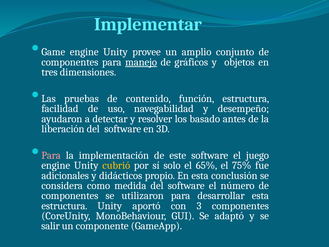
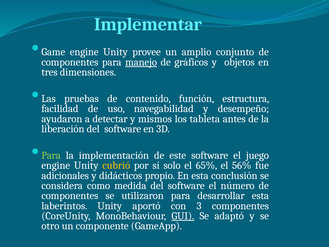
resolver: resolver -> mismos (155, 119)
basado: basado -> tableta (205, 119)
Para colour: pink -> light green (51, 155)
75%: 75% -> 56% (242, 165)
estructura: estructura -> laberintos (64, 206)
GUI underline: none -> present (183, 216)
salir: salir -> otro (50, 226)
